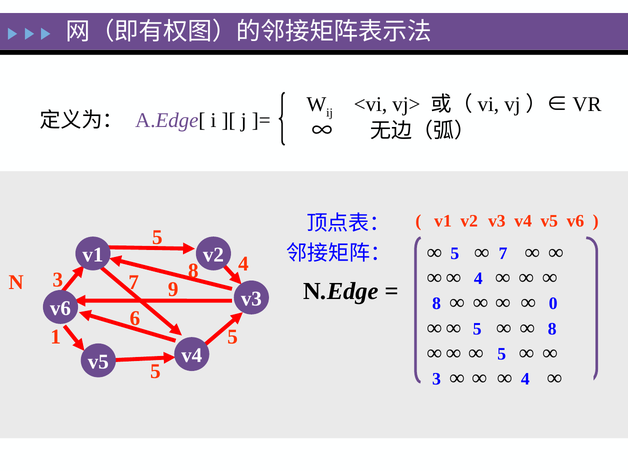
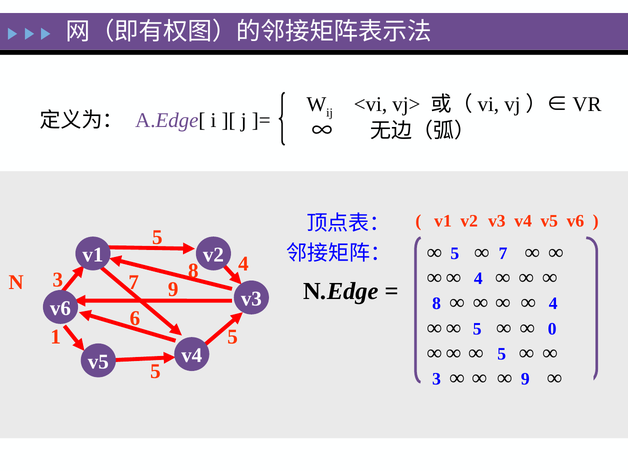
0: 0 -> 4 (553, 304)
8: 8 -> 0 (552, 329)
4: 4 -> 9 (525, 379)
